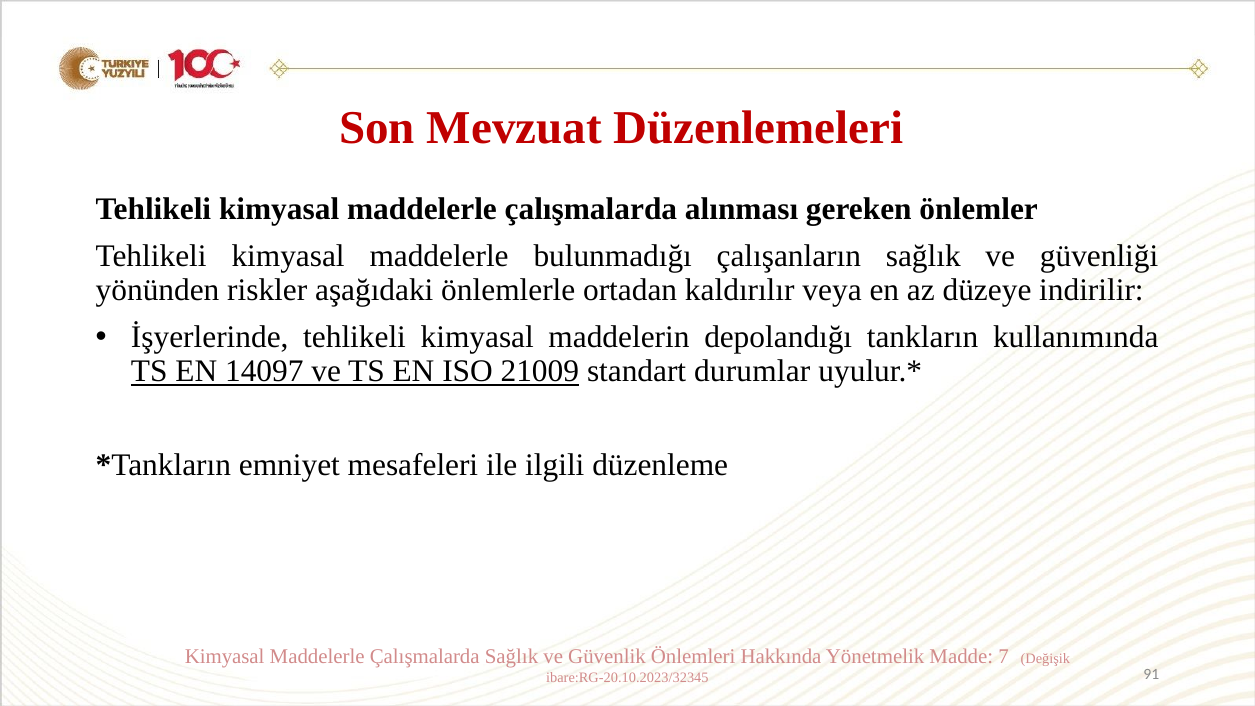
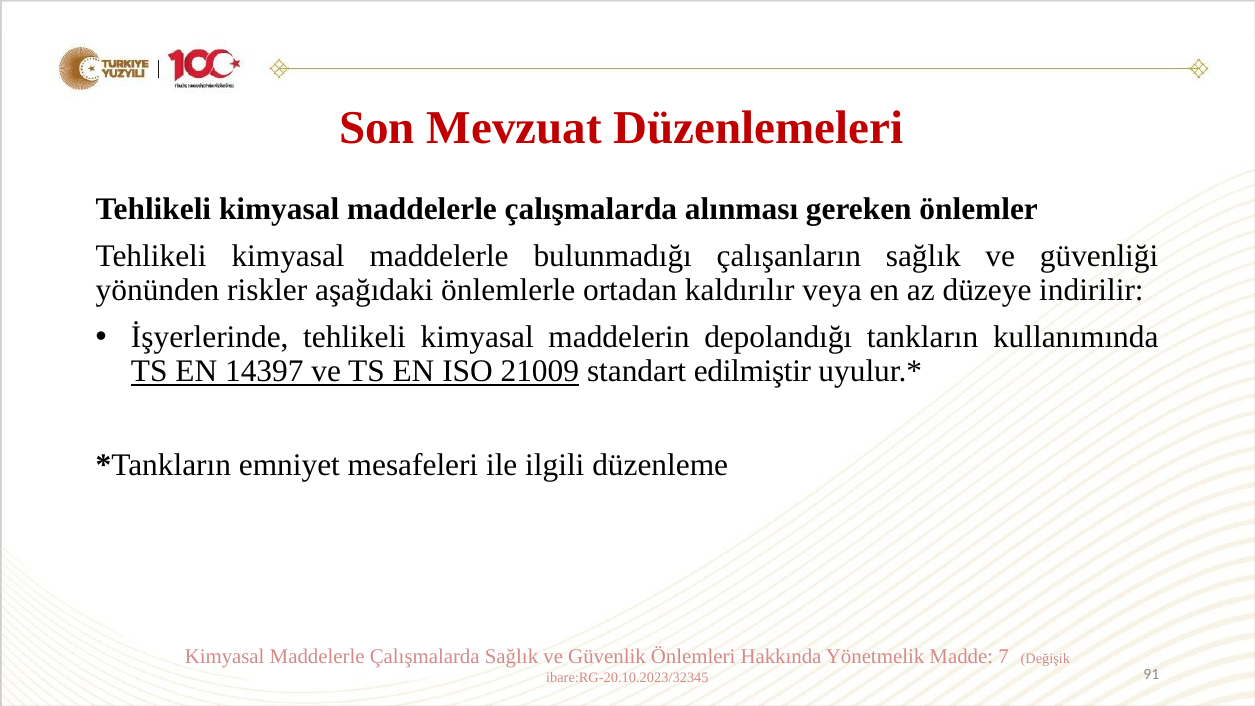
14097: 14097 -> 14397 (264, 371)
durumlar: durumlar -> edilmiştir (752, 371)
